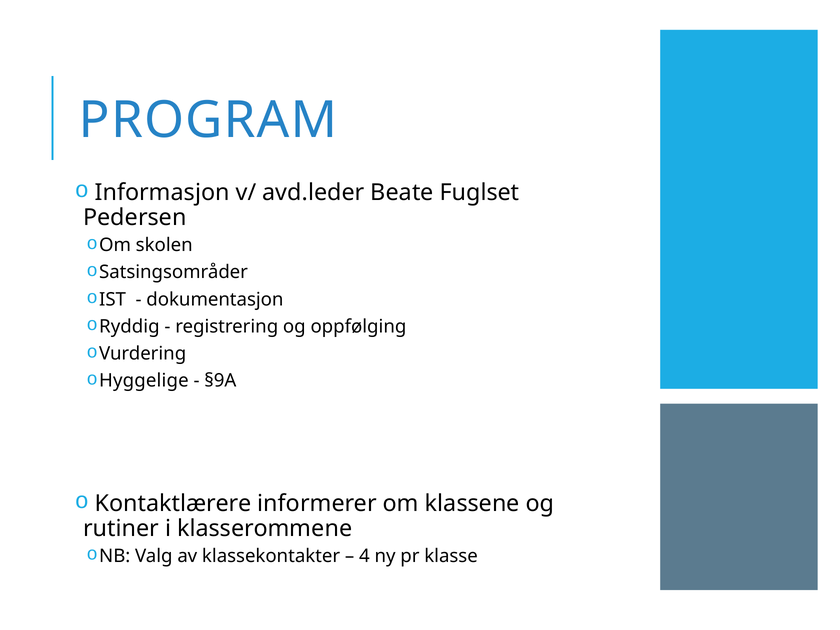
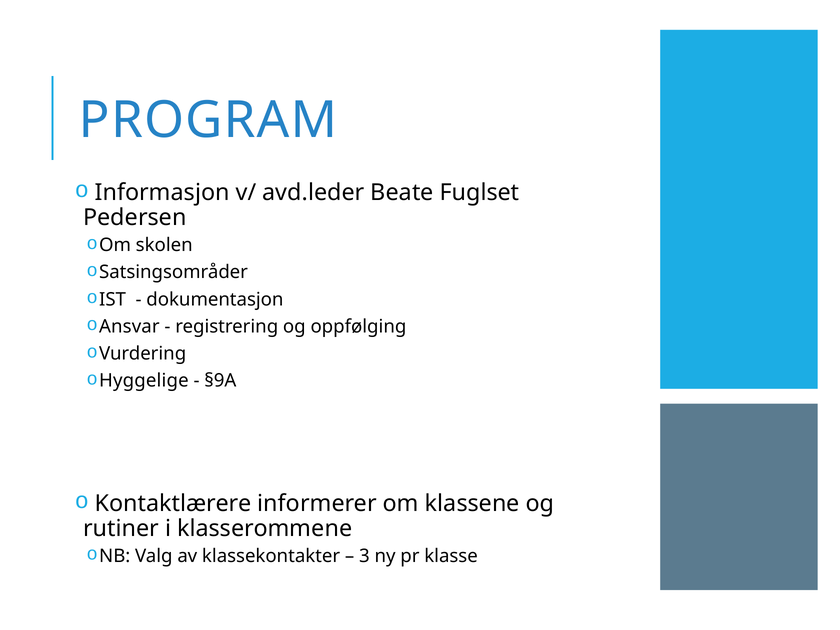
Ryddig: Ryddig -> Ansvar (129, 327)
4: 4 -> 3 (364, 556)
